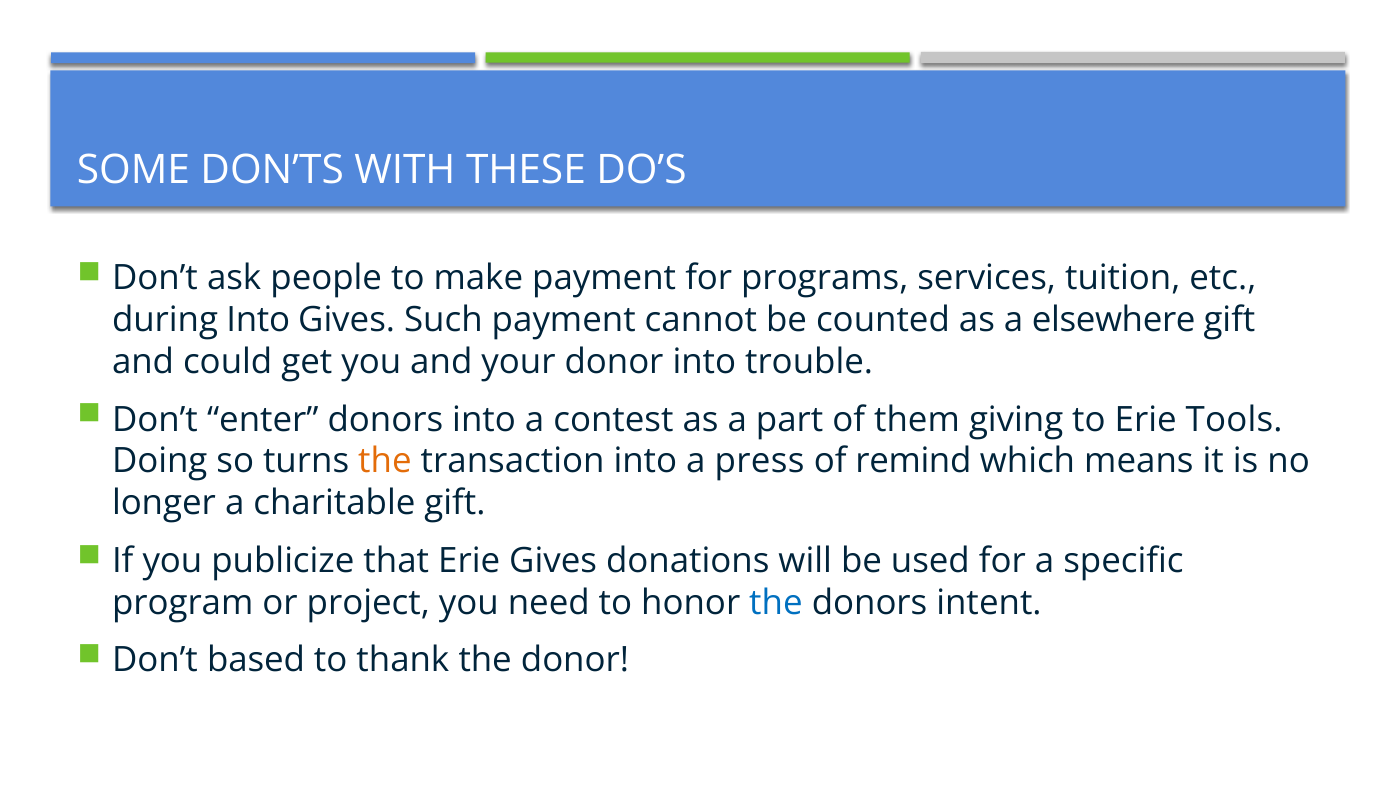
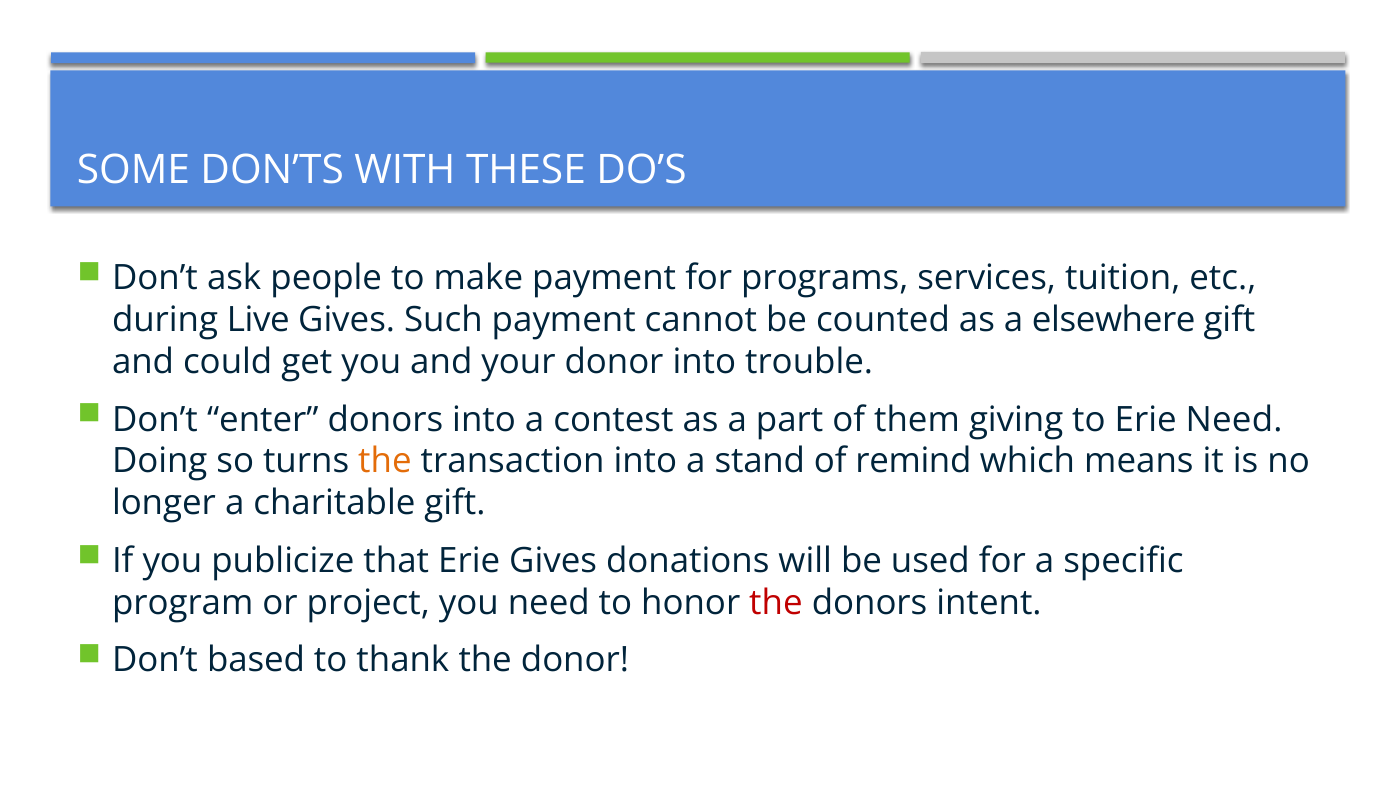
during Into: Into -> Live (258, 320)
Erie Tools: Tools -> Need (1234, 420)
press: press -> stand (760, 462)
the colour: blue -> red (776, 603)
